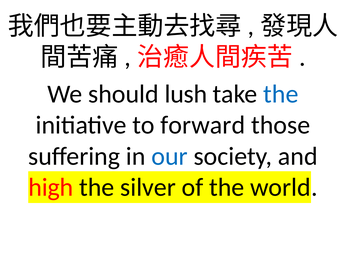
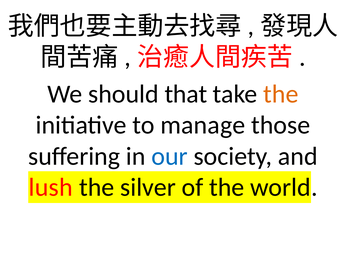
lush: lush -> that (186, 94)
the colour: blue -> orange (281, 94)
forward: forward -> manage (203, 125)
high: high -> lush (51, 188)
